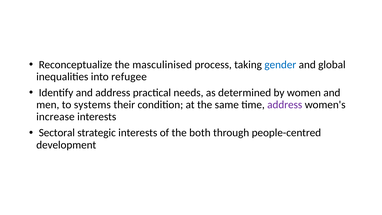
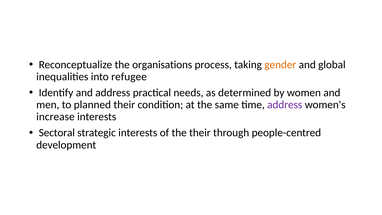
masculinised: masculinised -> organisations (162, 65)
gender colour: blue -> orange (280, 65)
systems: systems -> planned (92, 105)
the both: both -> their (200, 133)
